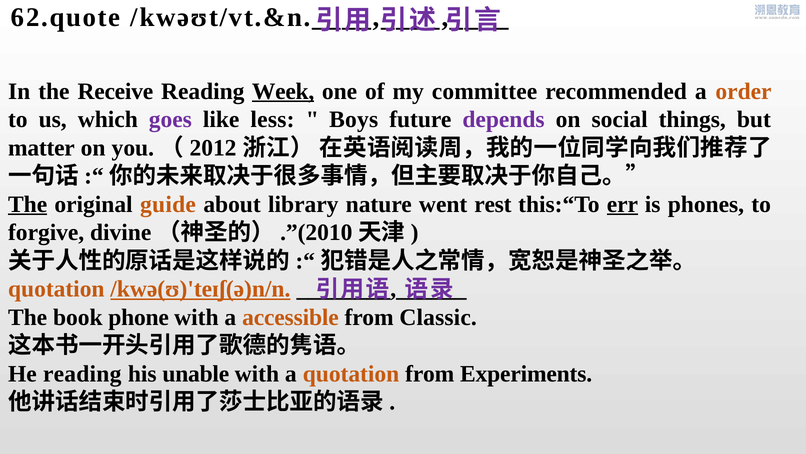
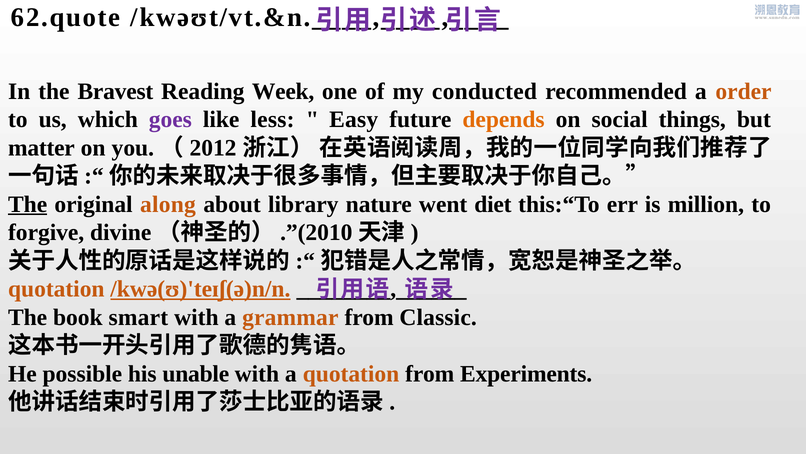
Receive: Receive -> Bravest (115, 91)
Week underline: present -> none (283, 91)
committee: committee -> conducted (484, 91)
Boys: Boys -> Easy (354, 119)
depends colour: purple -> orange (504, 119)
guide: guide -> along (168, 204)
rest: rest -> diet (493, 204)
err underline: present -> none (622, 204)
phones: phones -> million (706, 204)
phone: phone -> smart (138, 317)
accessible: accessible -> grammar (290, 317)
He reading: reading -> possible (82, 373)
